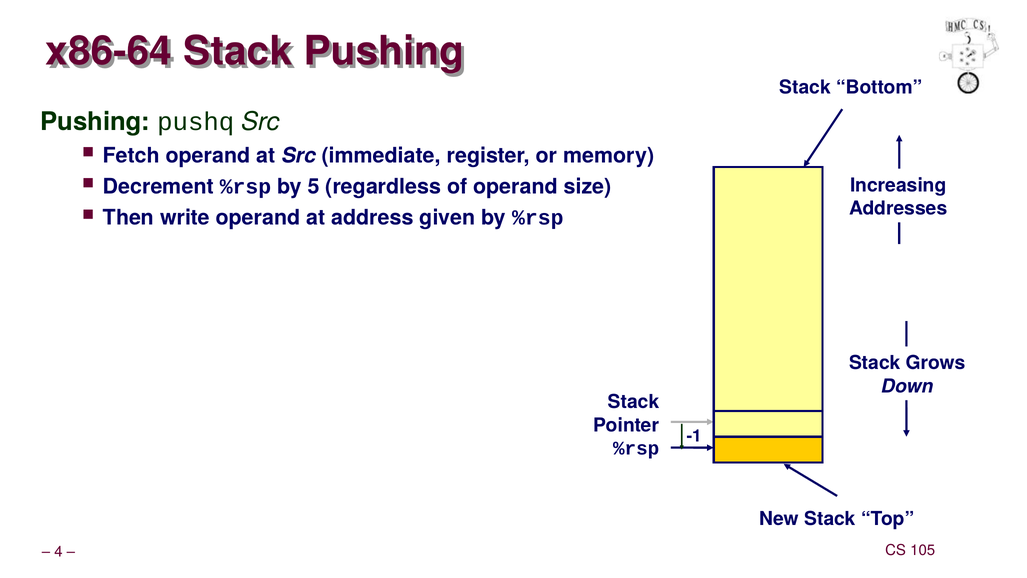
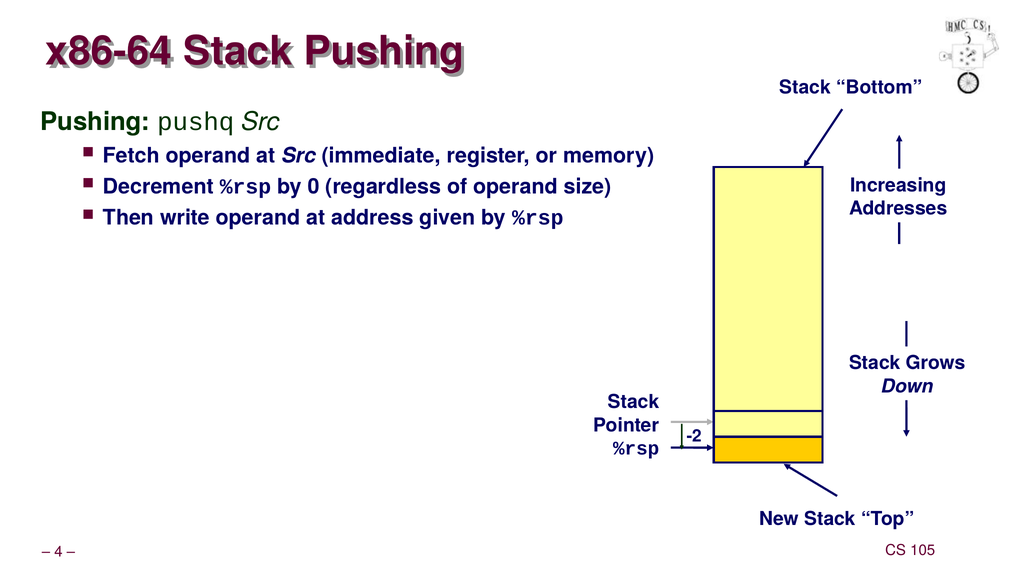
5: 5 -> 0 (313, 187)
-1: -1 -> -2 (694, 436)
